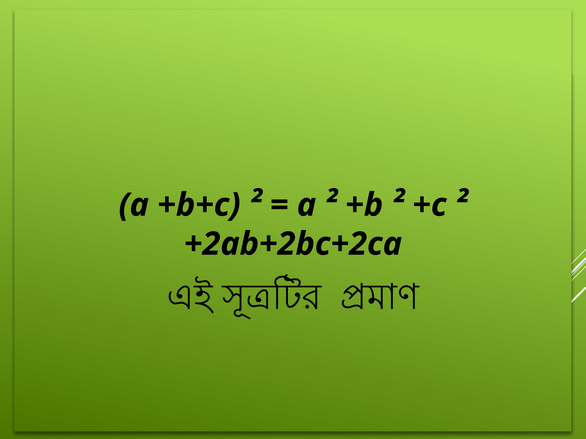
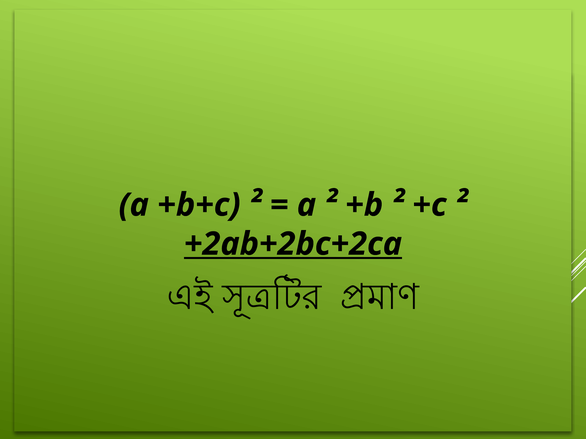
+2ab+2bc+2ca underline: none -> present (293, 244)
